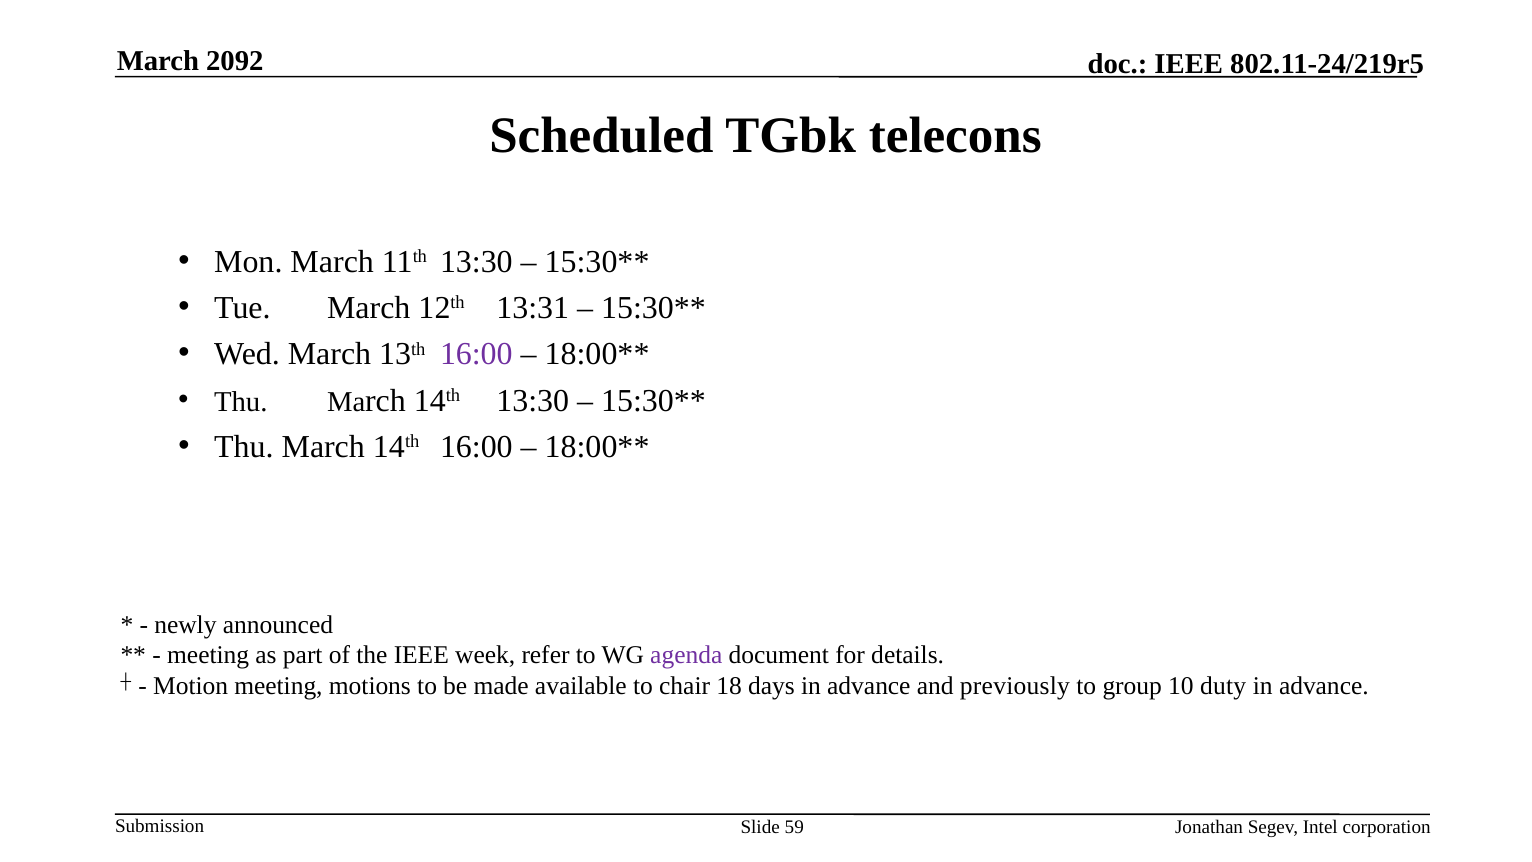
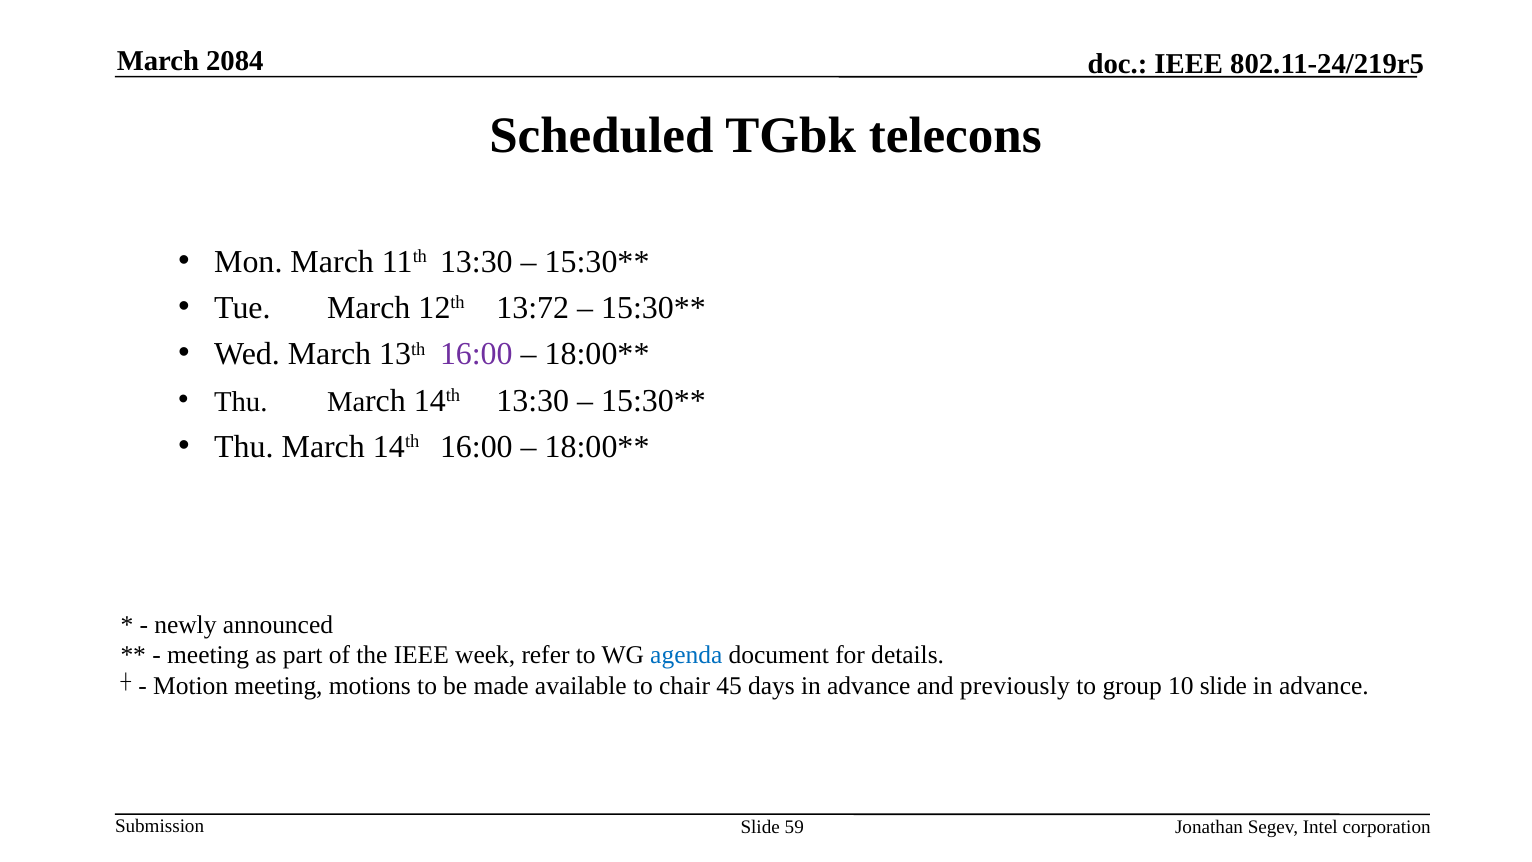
2092: 2092 -> 2084 (235, 61)
13:31: 13:31 -> 13:72 (533, 308)
agenda colour: purple -> blue (686, 655)
18: 18 -> 45 (729, 686)
10 duty: duty -> slide (1223, 686)
